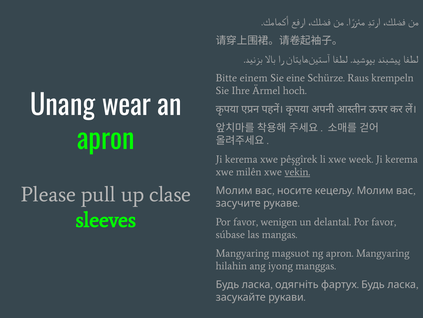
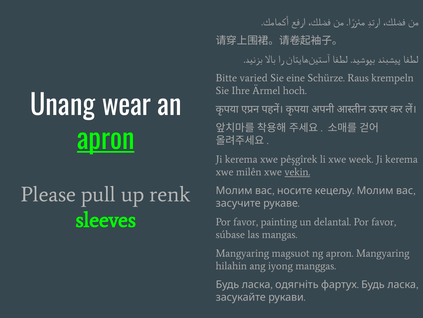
einem: einem -> varied (254, 78)
apron underline: none -> present (106, 139)
clase: clase -> renk (170, 194)
wenigen: wenigen -> painting (279, 221)
